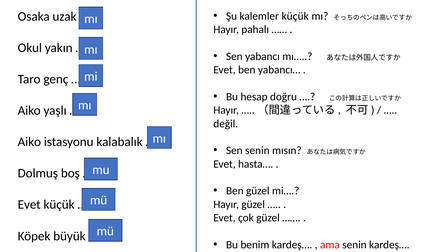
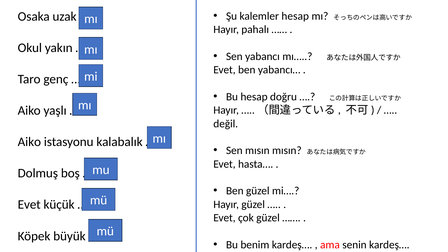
kalemler küçük: küçük -> hesap (295, 16)
Sen senin: senin -> mısın (257, 151)
